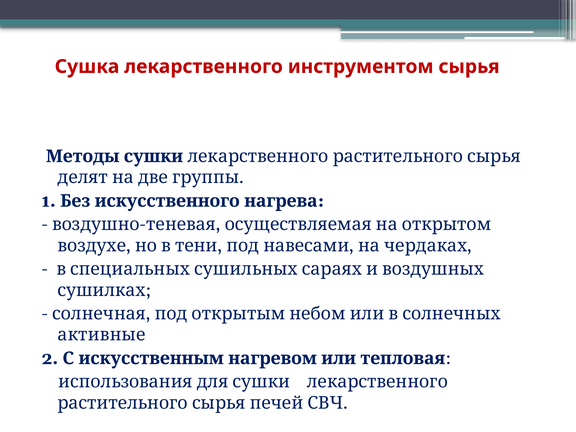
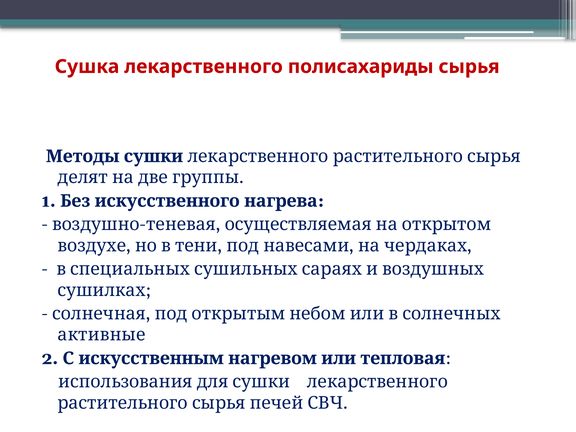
инструментом: инструментом -> полисахариды (361, 67)
